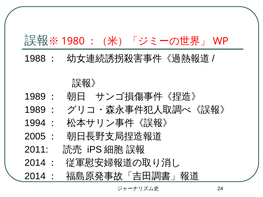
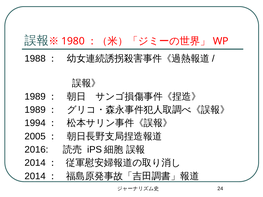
2011: 2011 -> 2016 (36, 150)
